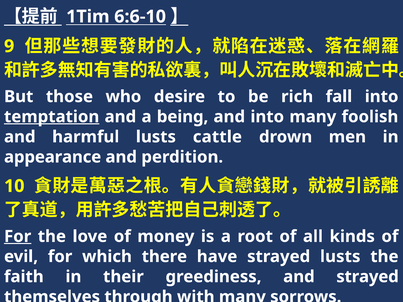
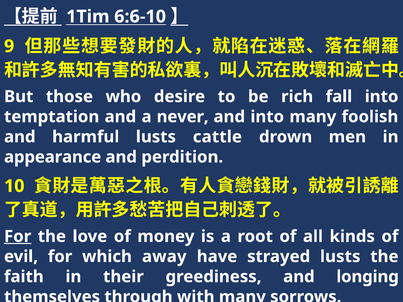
temptation underline: present -> none (52, 117)
being: being -> never (183, 117)
there: there -> away (164, 257)
and strayed: strayed -> longing (368, 277)
